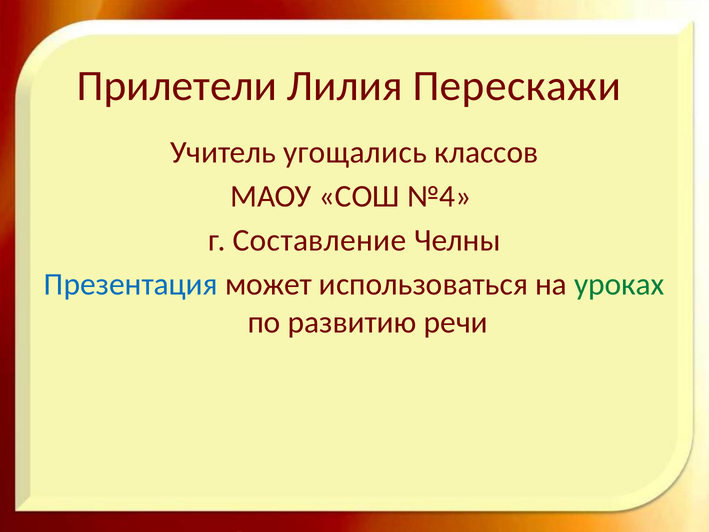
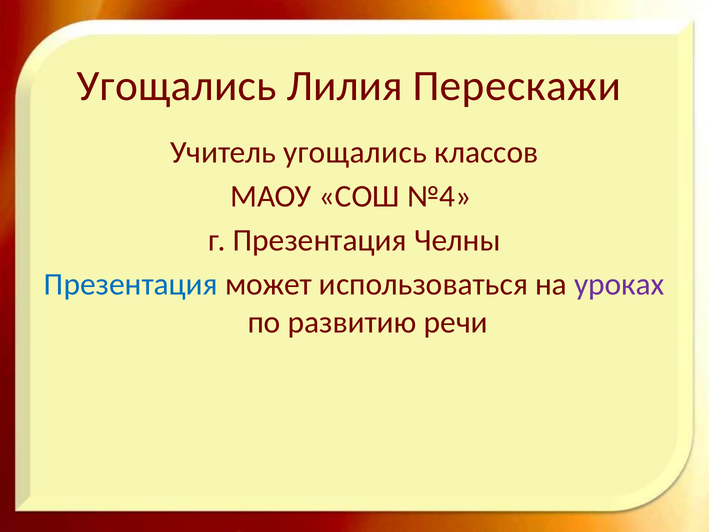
Прилетели: Прилетели -> Угощались (177, 86)
г Составление: Составление -> Презентация (320, 240)
уроках colour: green -> purple (619, 284)
